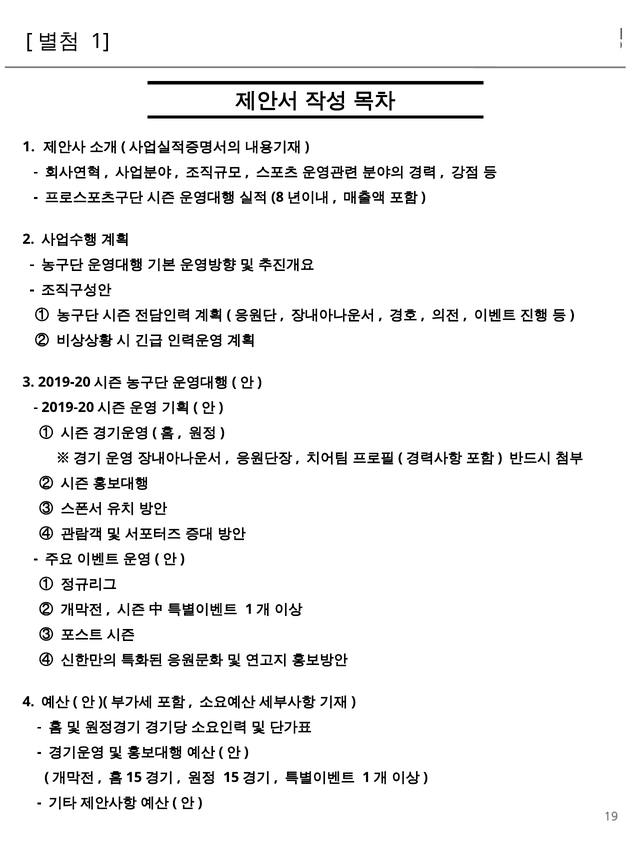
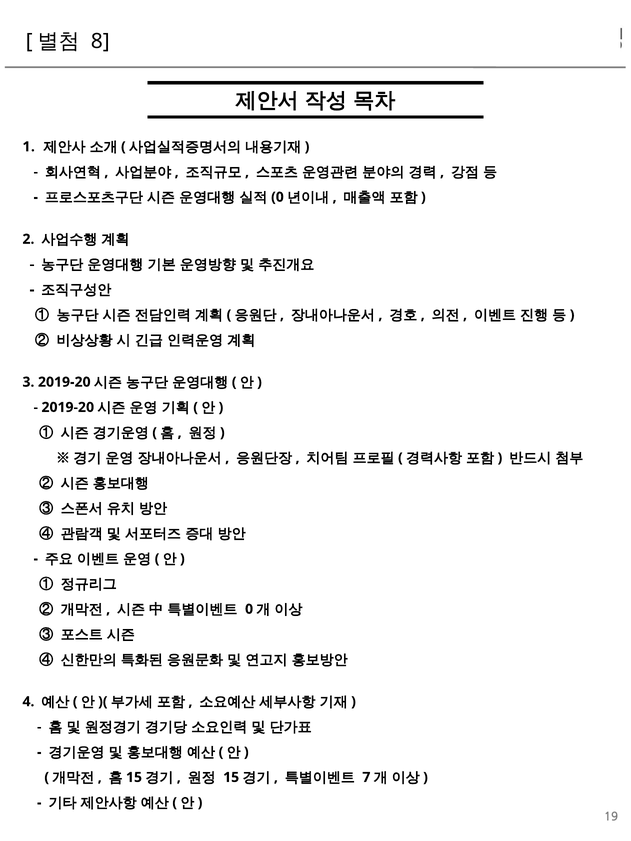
1: 1 -> 8 (100, 41)
8: 8 -> 0 (277, 197)
1: 1 -> 0 (249, 609)
1: 1 -> 7 (366, 778)
